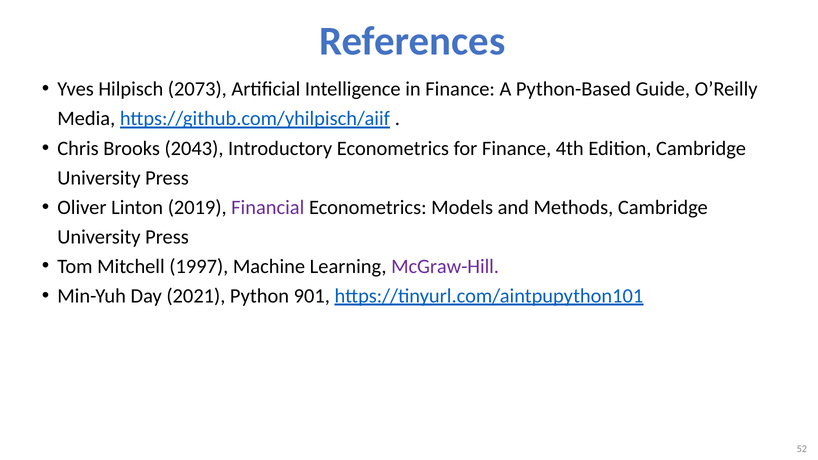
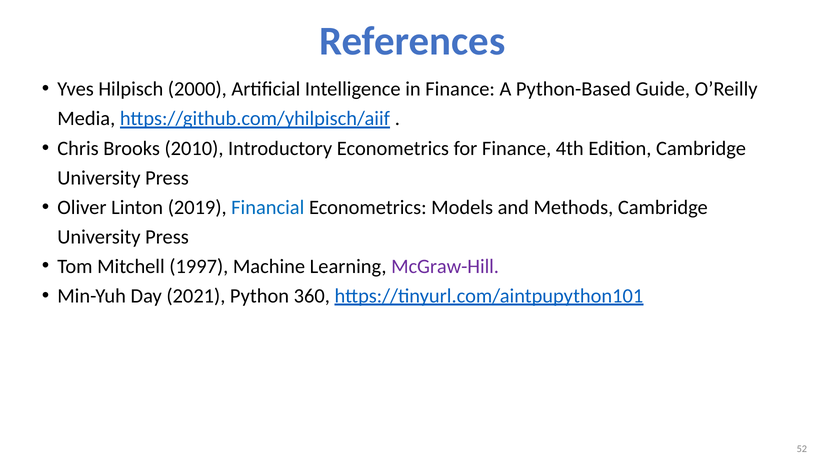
2073: 2073 -> 2000 (197, 89)
2043: 2043 -> 2010 (194, 149)
Financial colour: purple -> blue (268, 208)
901: 901 -> 360 (312, 296)
